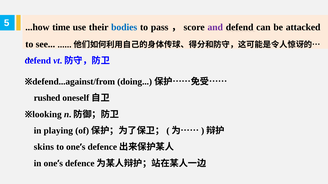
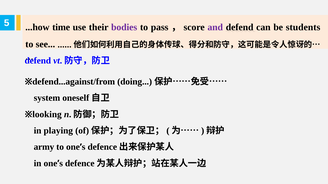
bodies colour: blue -> purple (124, 27)
attacked: attacked -> students (303, 27)
rushed: rushed -> system (47, 98)
skins: skins -> army (44, 147)
